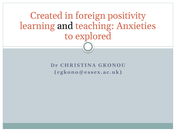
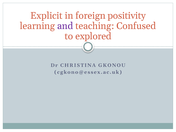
Created: Created -> Explicit (46, 16)
and colour: black -> purple (65, 26)
Anxieties: Anxieties -> Confused (136, 26)
